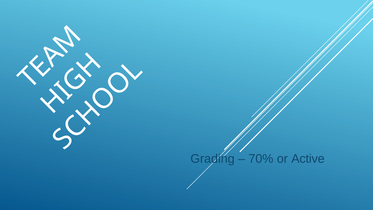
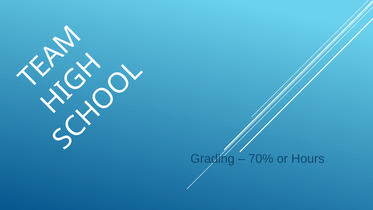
Active: Active -> Hours (308, 159)
